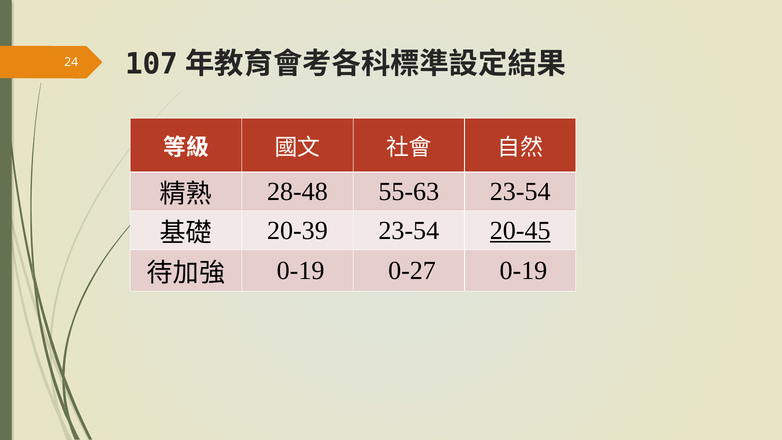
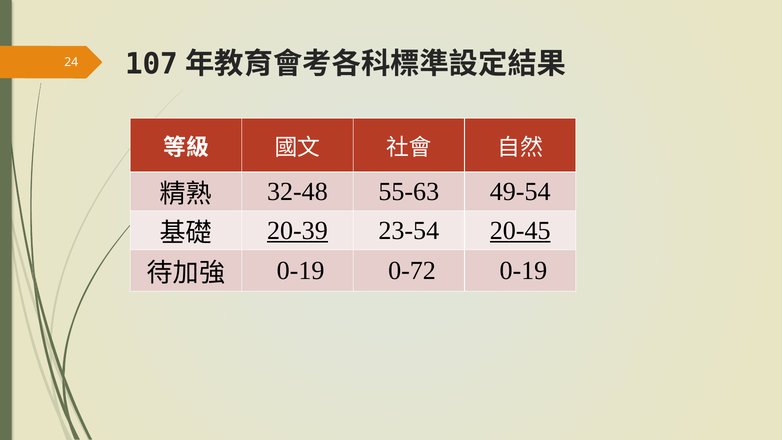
28-48: 28-48 -> 32-48 (297, 191)
55-63 23-54: 23-54 -> 49-54 (520, 191)
20-39 underline: none -> present (297, 230)
0-27: 0-27 -> 0-72 (412, 271)
